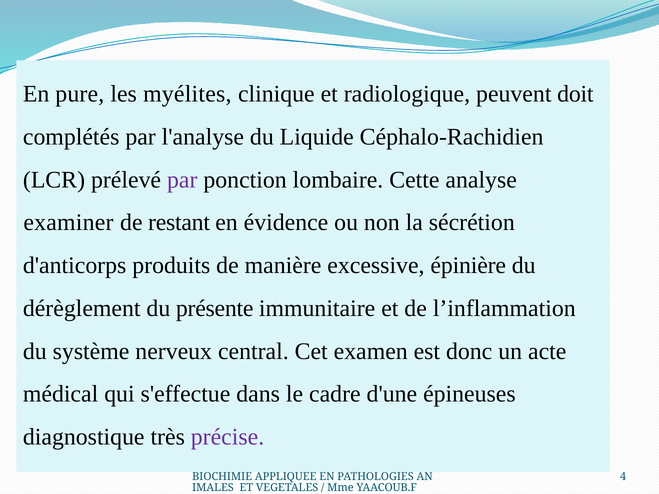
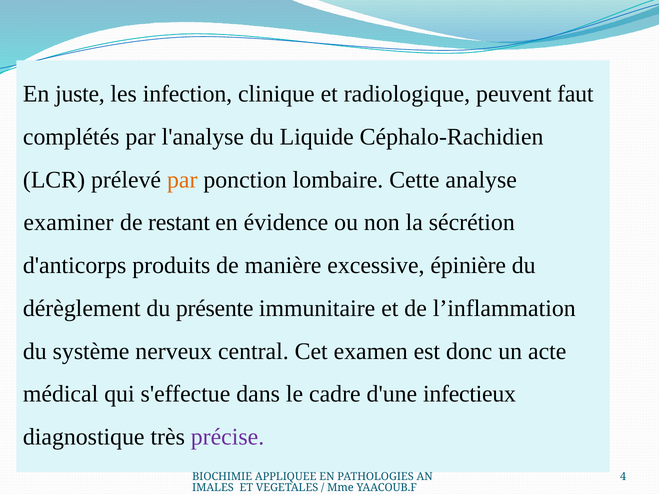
pure: pure -> juste (80, 94)
myélites: myélites -> infection (187, 94)
doit: doit -> faut (575, 94)
par colour: purple -> orange (182, 180)
épineuses: épineuses -> infectieux (470, 394)
